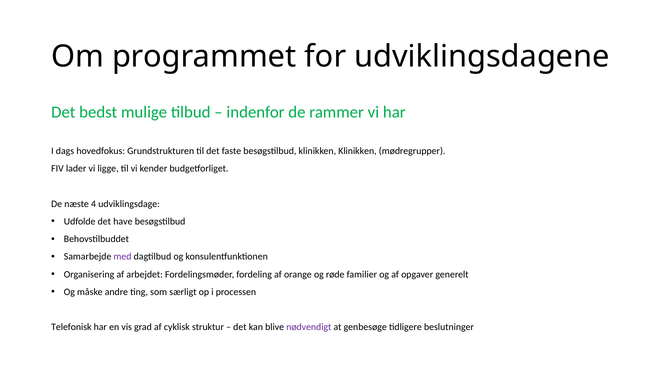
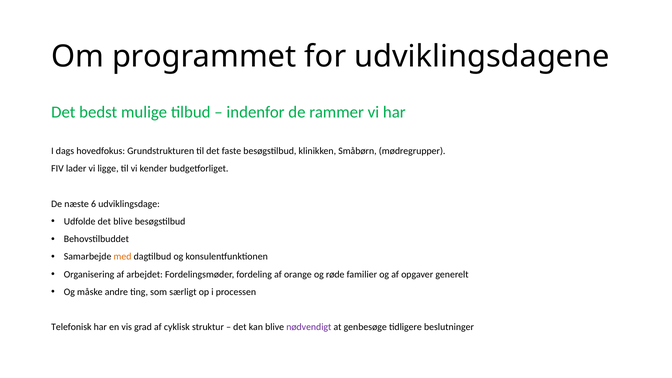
klinikken Klinikken: Klinikken -> Småbørn (357, 151)
4: 4 -> 6 (94, 204)
det have: have -> blive (123, 221)
med colour: purple -> orange (123, 257)
